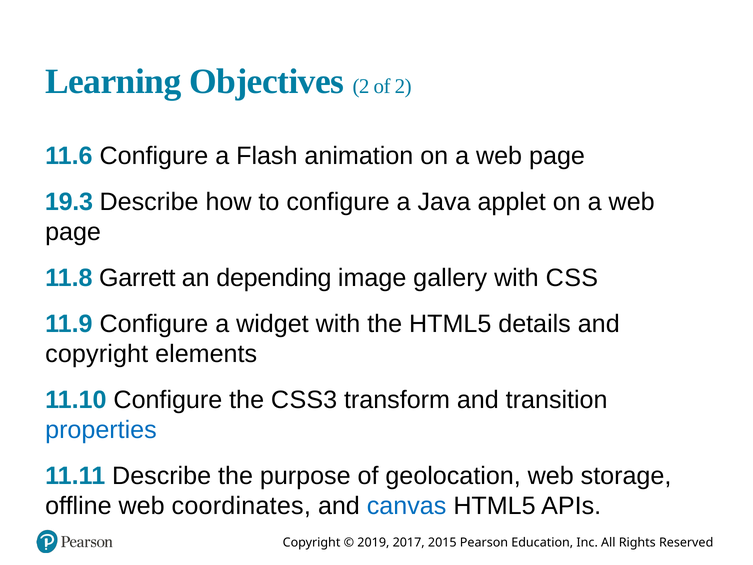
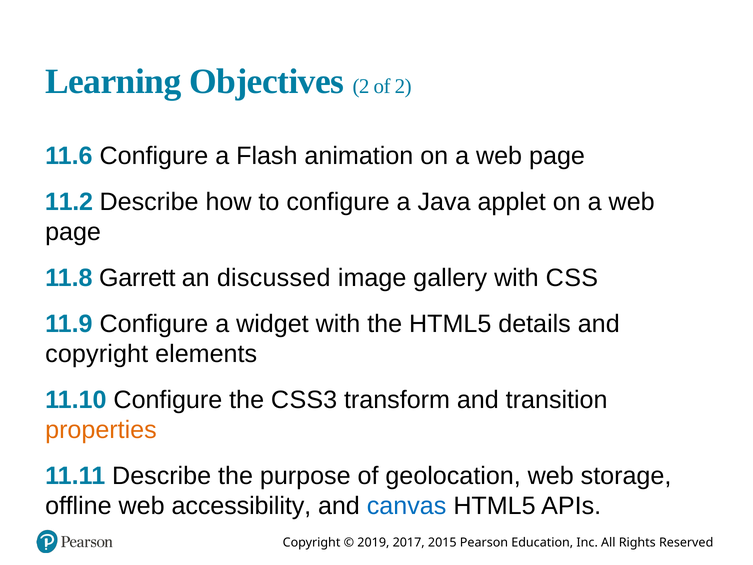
19.3: 19.3 -> 11.2 (69, 202)
depending: depending -> discussed (274, 278)
properties colour: blue -> orange (101, 430)
coordinates: coordinates -> accessibility (241, 506)
